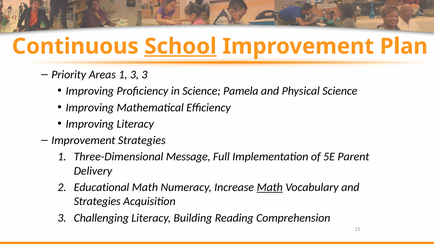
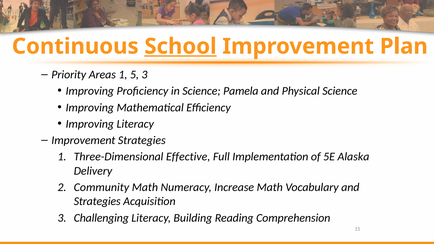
1 3: 3 -> 5 (134, 75)
Message: Message -> Effective (188, 157)
Parent: Parent -> Alaska (353, 157)
Educational: Educational -> Community (101, 187)
Math underline: present -> none (270, 187)
